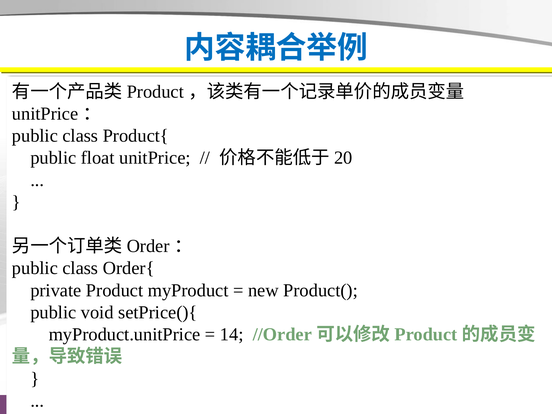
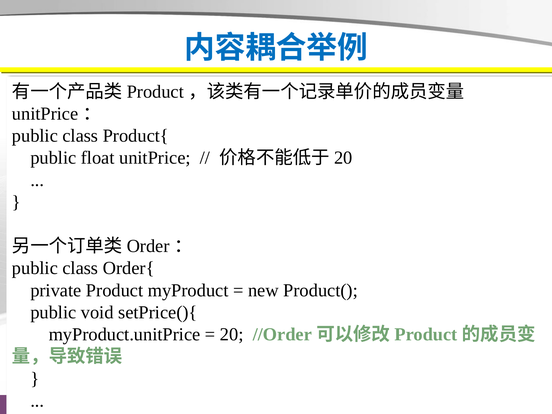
14: 14 -> 20 (232, 334)
